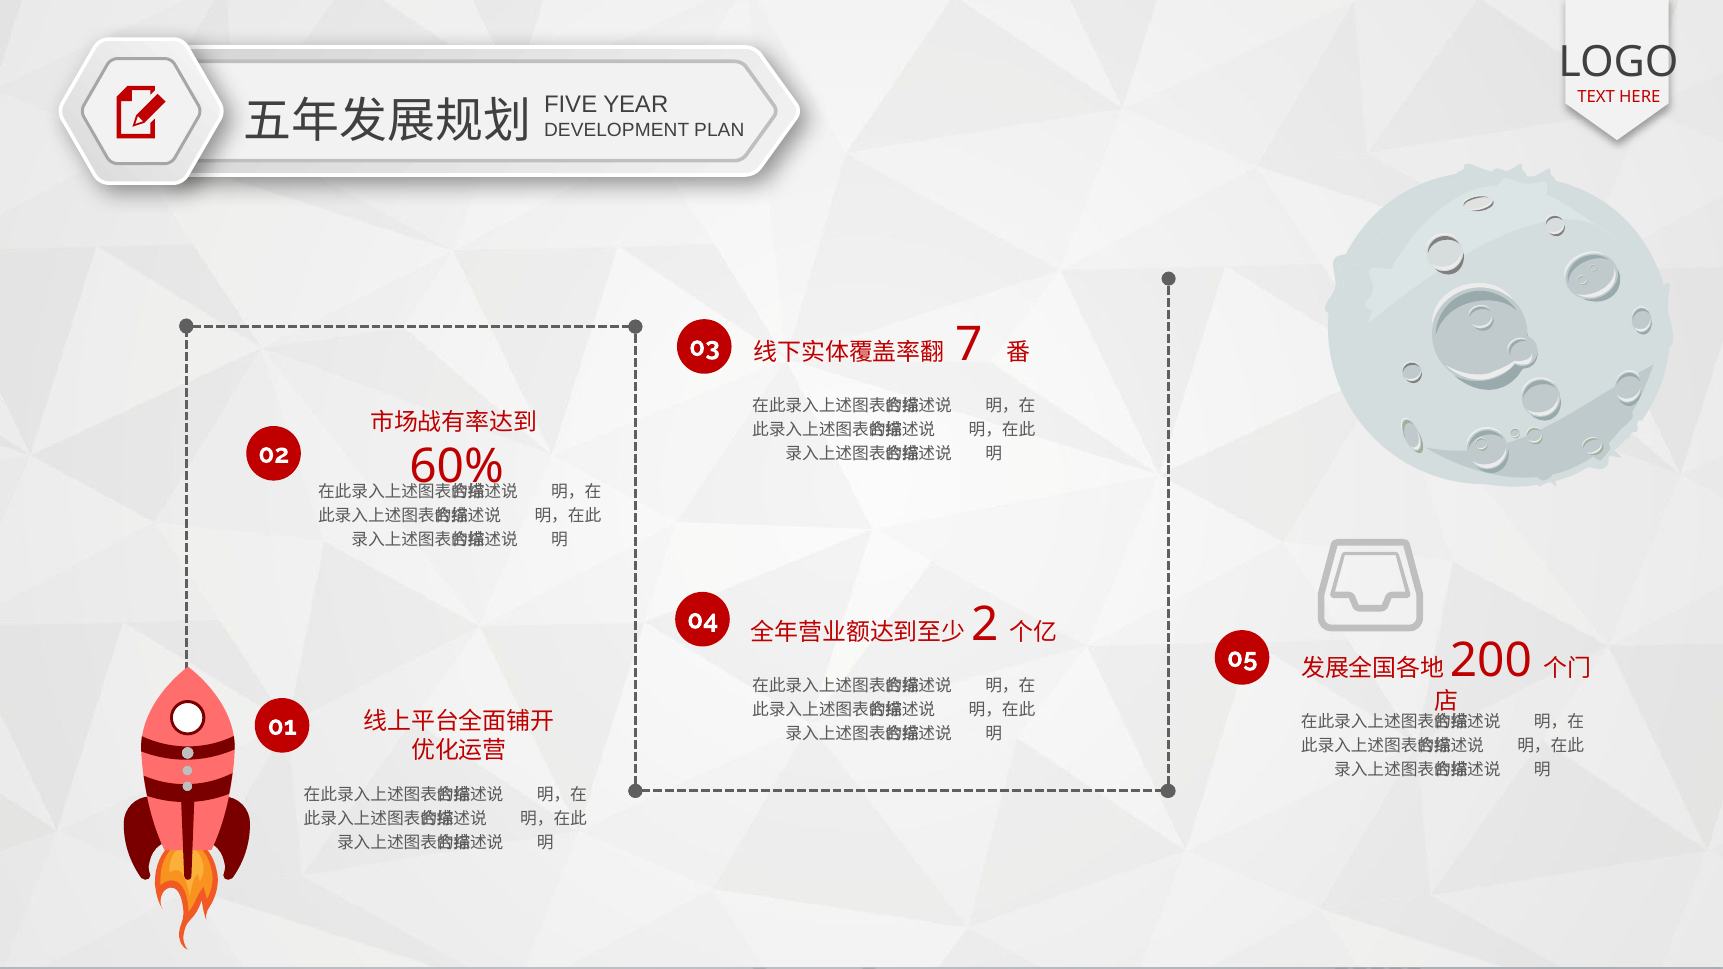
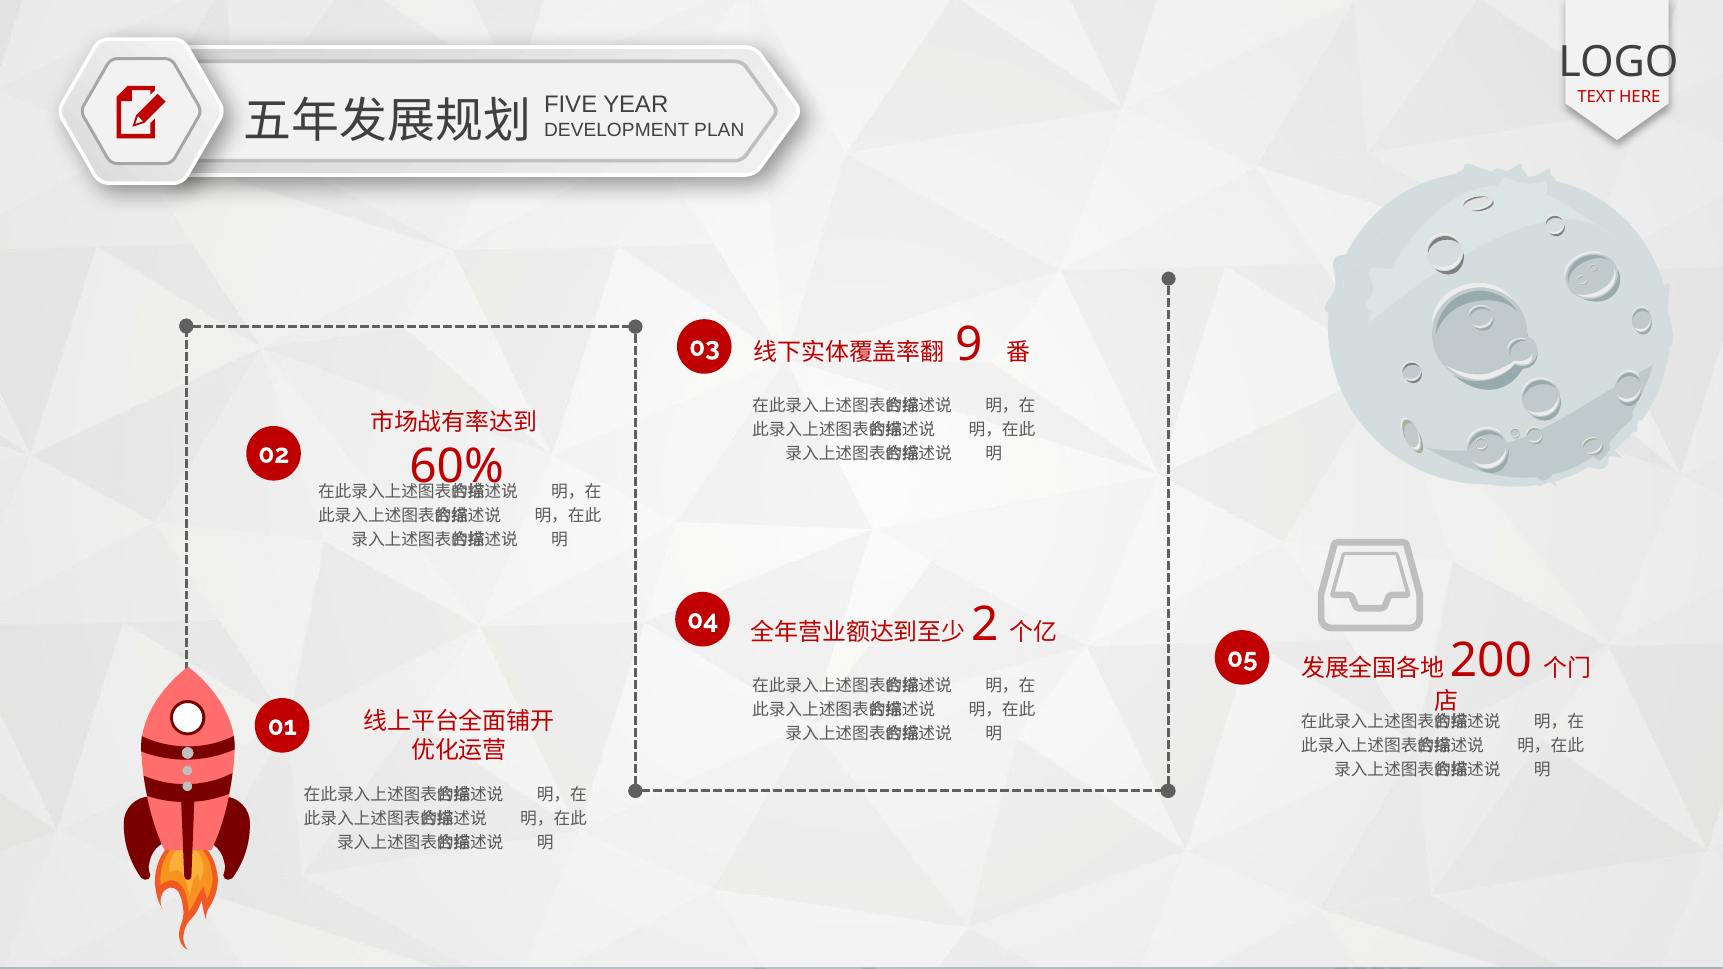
7: 7 -> 9 (969, 345)
